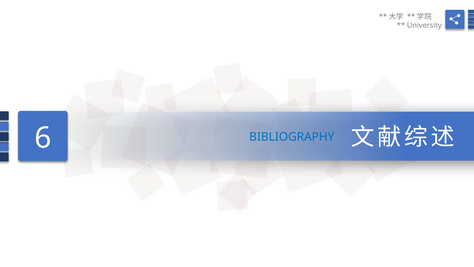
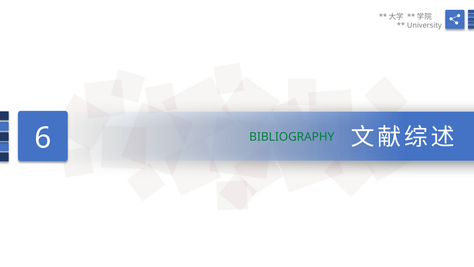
BIBLIOGRAPHY colour: blue -> green (292, 137)
